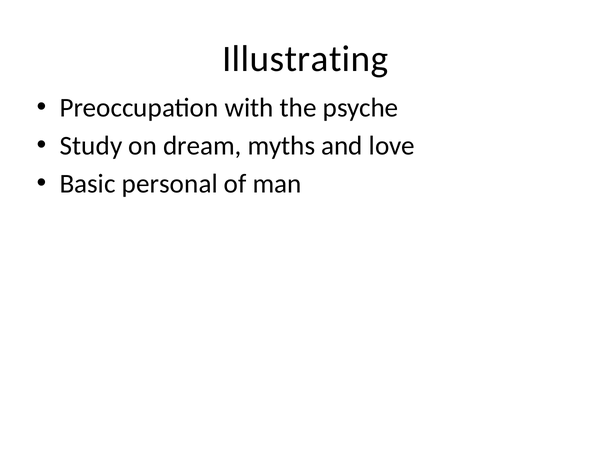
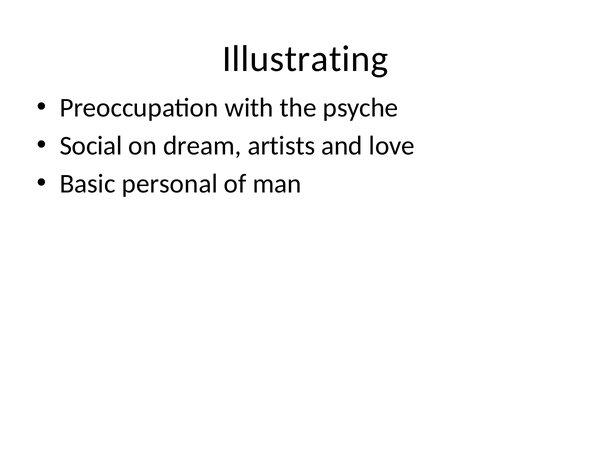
Study: Study -> Social (91, 146)
myths: myths -> artists (281, 146)
